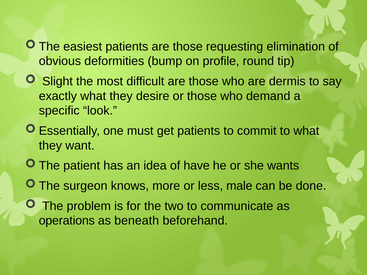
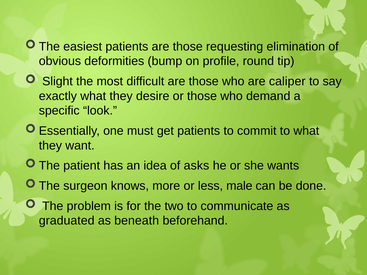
dermis: dermis -> caliper (287, 81)
have: have -> asks (196, 166)
operations: operations -> graduated (67, 221)
